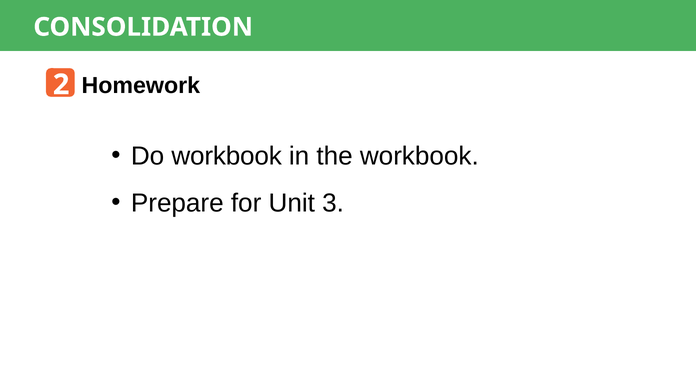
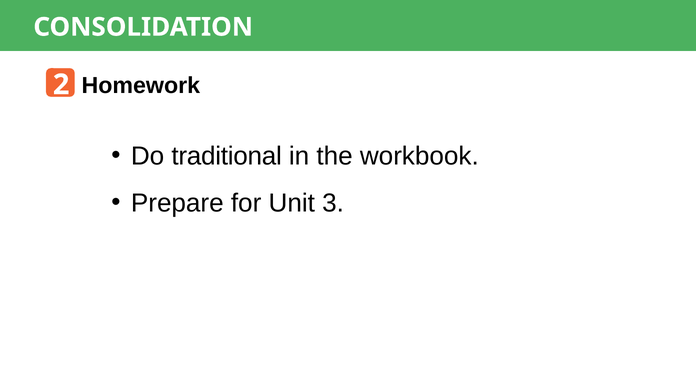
Do workbook: workbook -> traditional (227, 156)
